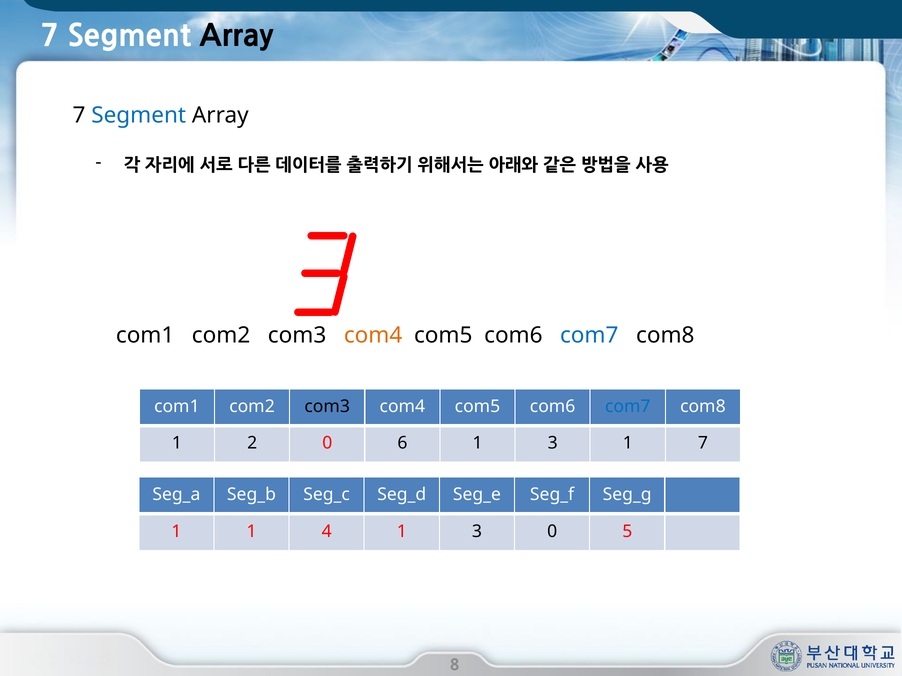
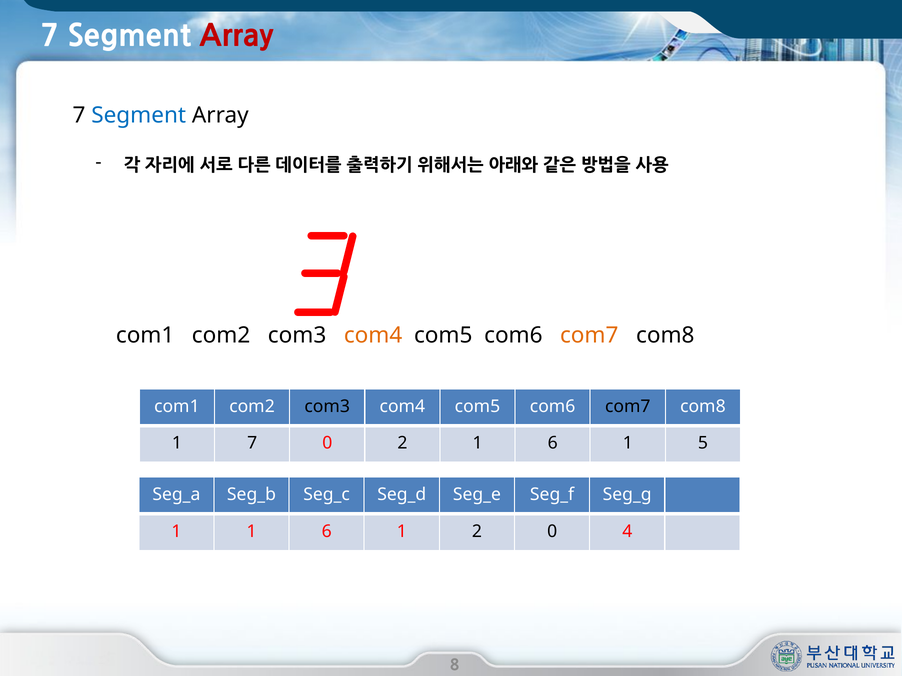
Array colour: black -> red (237, 36)
com7 colour: blue -> orange (589, 335)
com7 colour: blue -> black (628, 407)
1 2: 2 -> 7 (252, 444)
0 6: 6 -> 2 (402, 444)
3: 3 -> 6 (553, 444)
1 7: 7 -> 5 (703, 444)
1 1 4: 4 -> 6 (327, 532)
3: 3 -> 2 (477, 532)
5: 5 -> 4 (627, 532)
